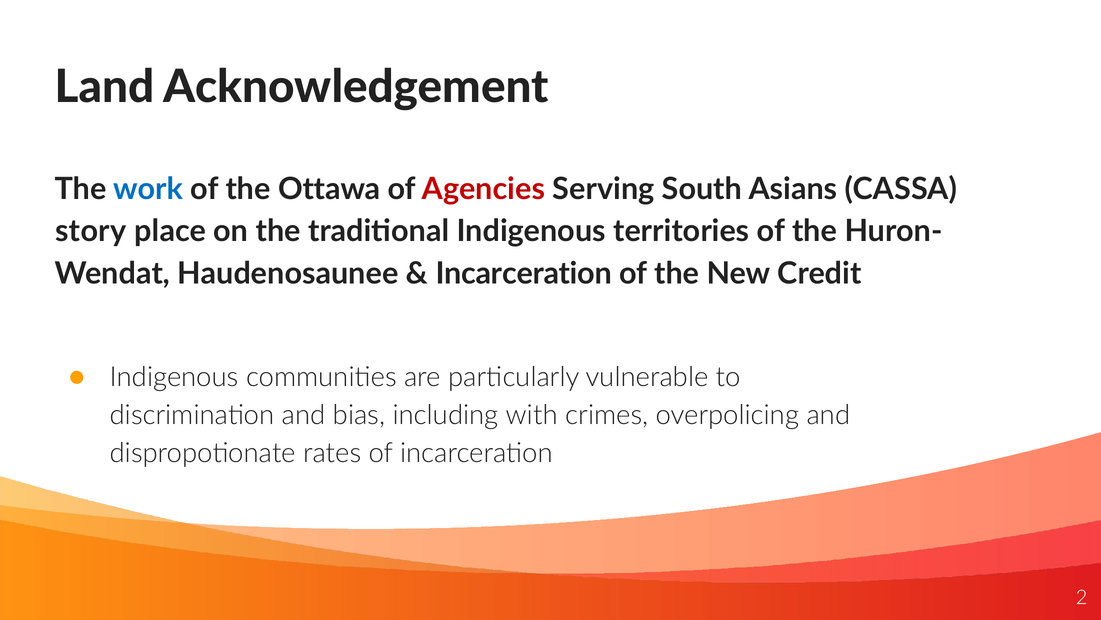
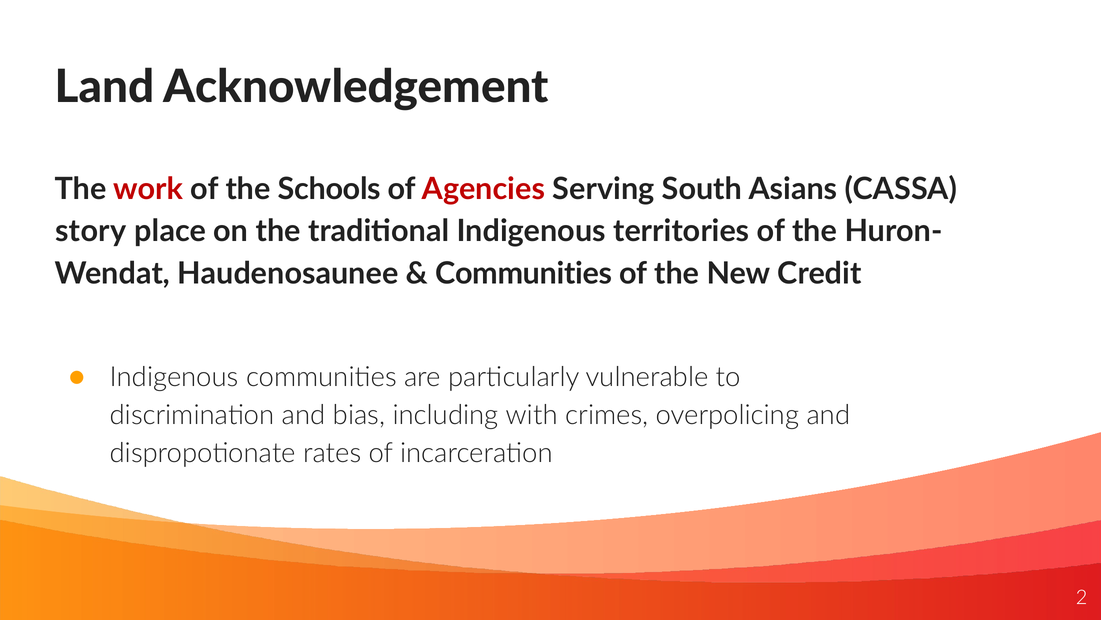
work colour: blue -> red (148, 189)
Ottawa: Ottawa -> Schools (329, 189)
Incarceration: Incarceration -> Communities (524, 273)
